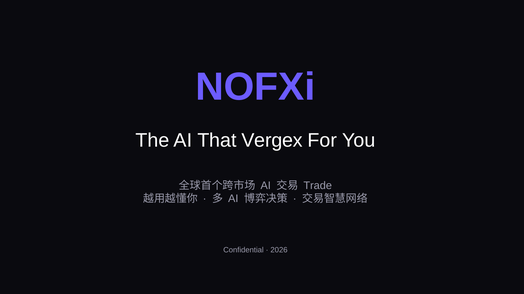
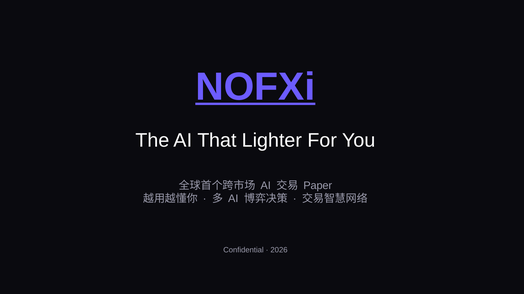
NOFXi underline: none -> present (255, 87)
Vergex: Vergex -> Lighter (272, 141)
Trade: Trade -> Paper (318, 186)
